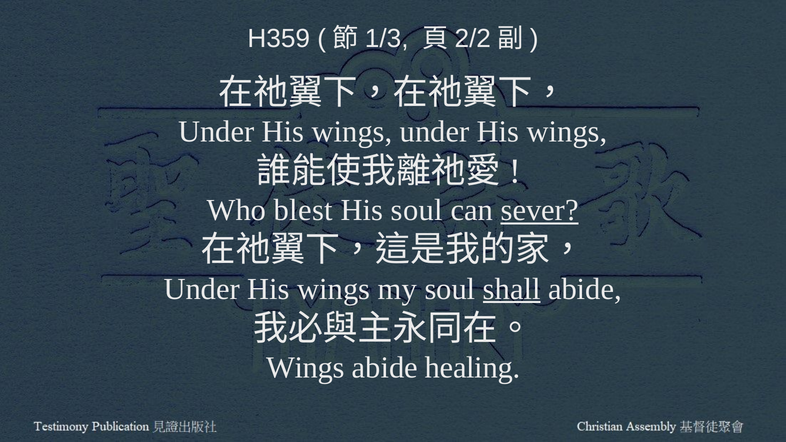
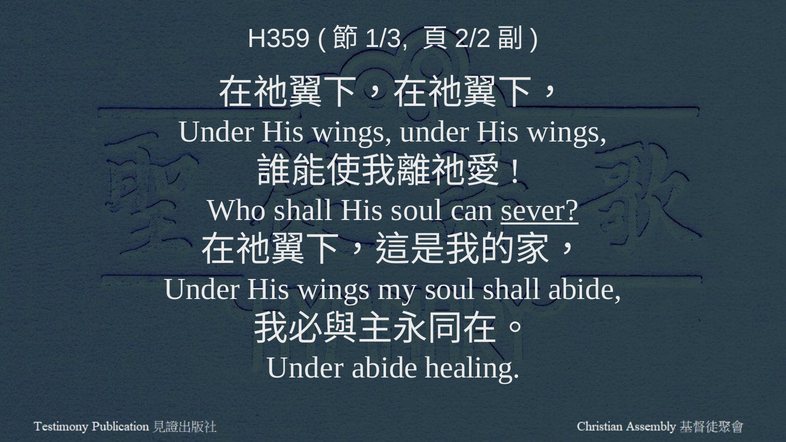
Who blest: blest -> shall (303, 210)
shall underline: present -> none (512, 289)
Wings: Wings -> Under (305, 368)
